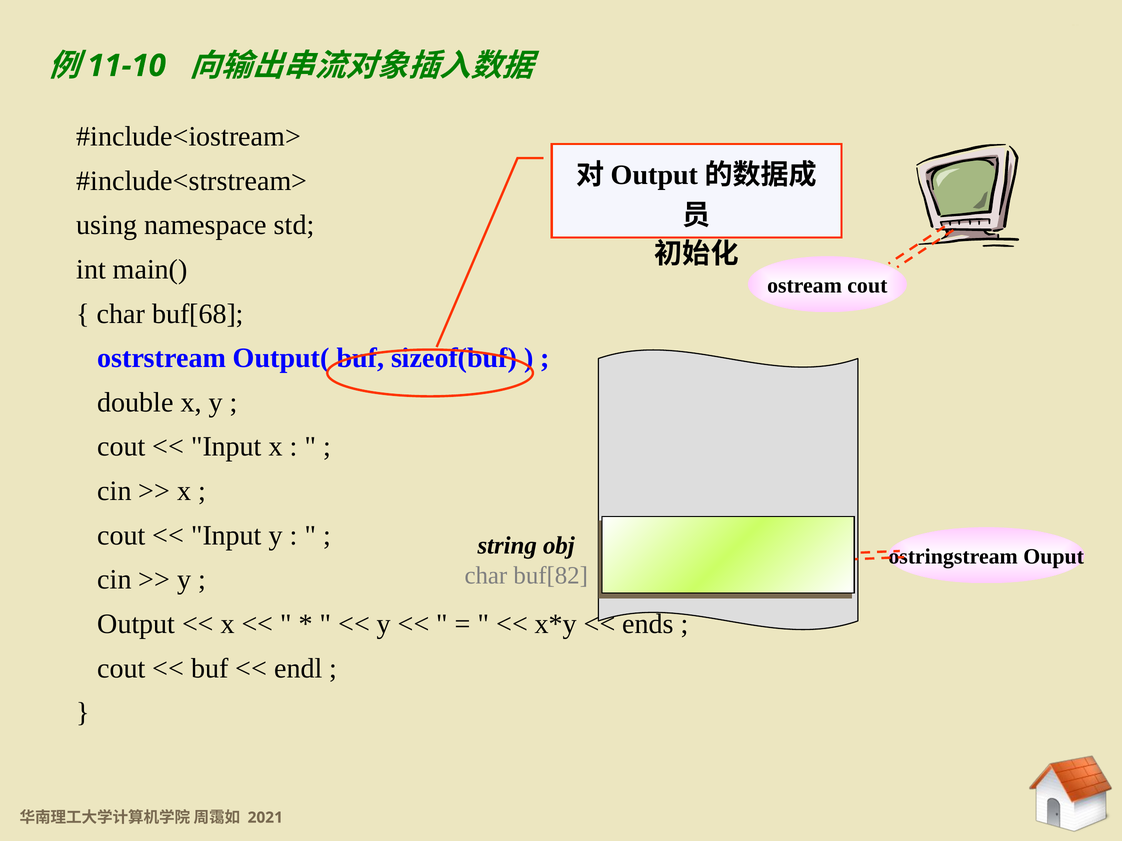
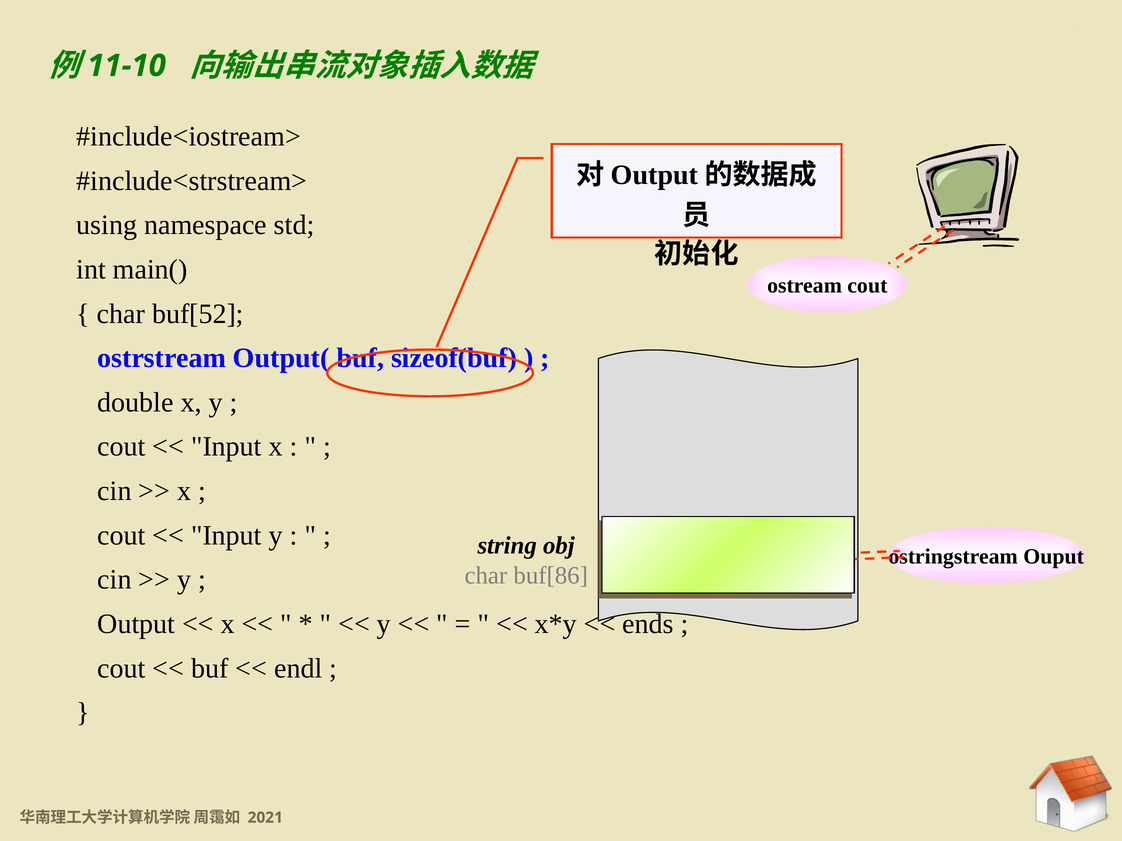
buf[68: buf[68 -> buf[52 (198, 314)
buf[82: buf[82 -> buf[86 (551, 576)
